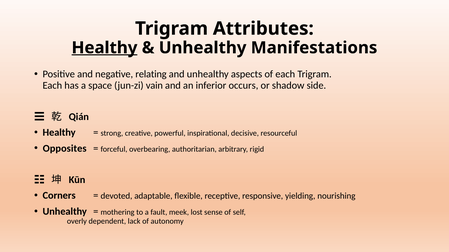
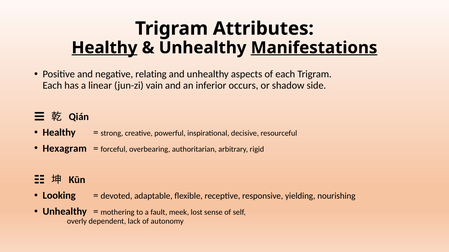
Manifestations underline: none -> present (314, 48)
space: space -> linear (100, 86)
Opposites: Opposites -> Hexagram (65, 149)
Corners: Corners -> Looking (59, 196)
